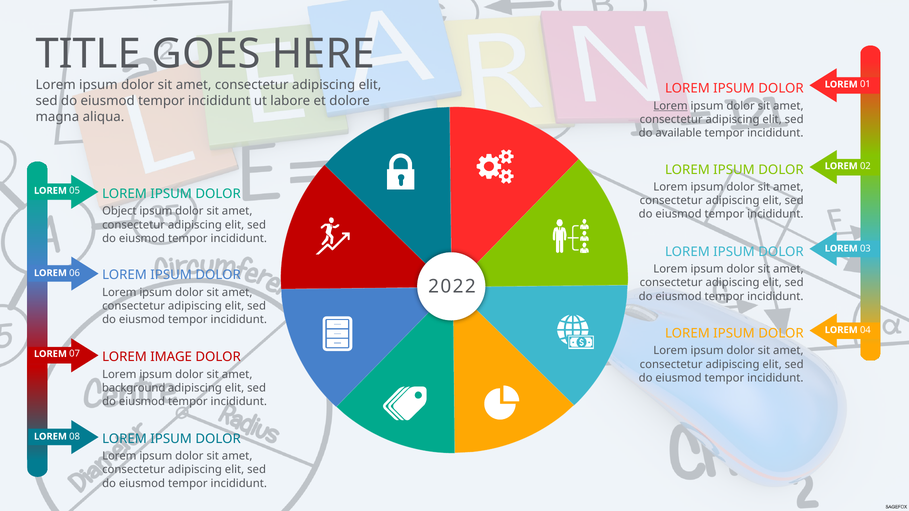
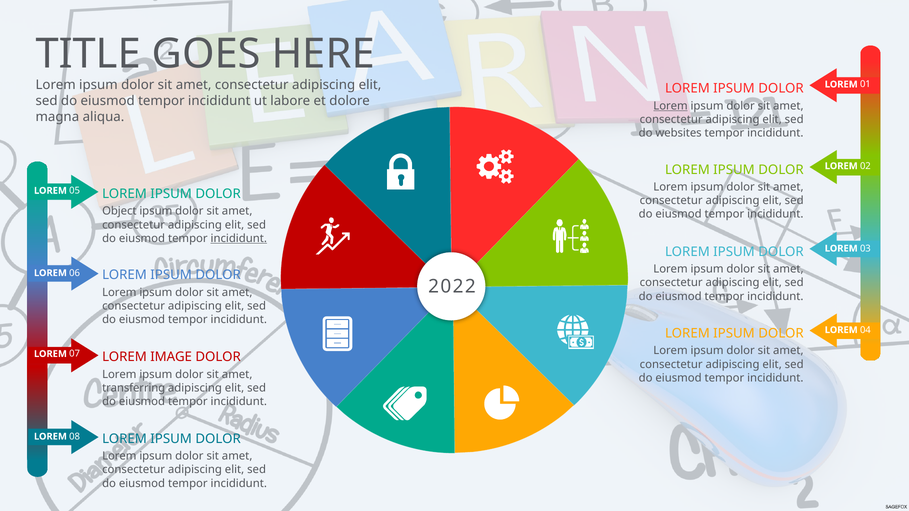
available: available -> websites (679, 133)
incididunt underline: none -> present (239, 239)
background: background -> transferring (134, 388)
